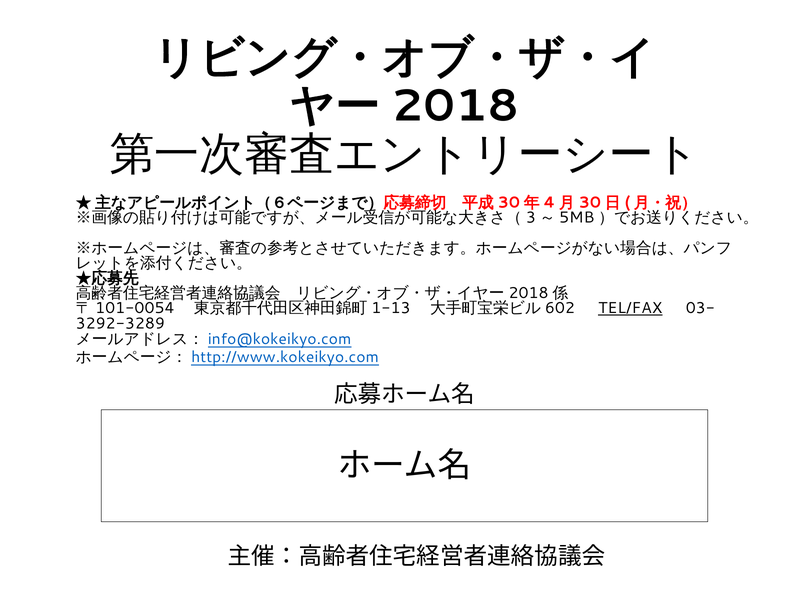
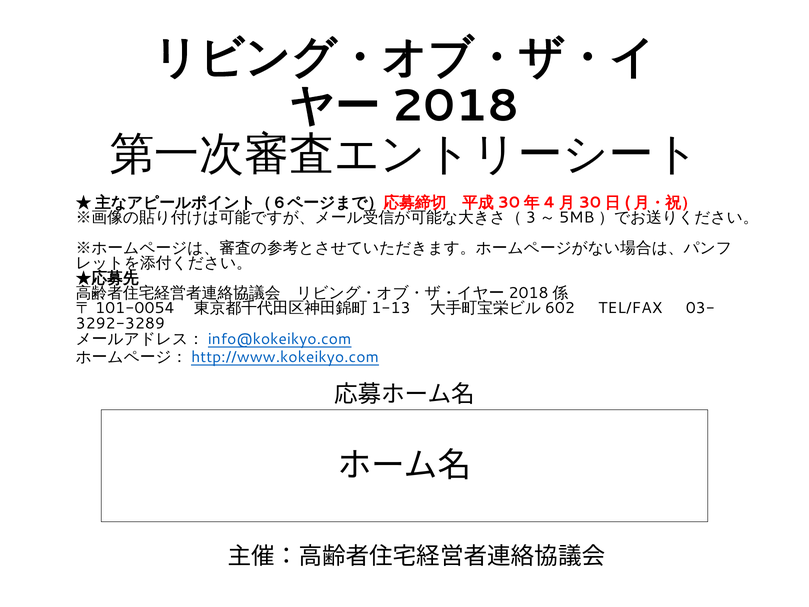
TEL/FAX underline: present -> none (630, 308)
